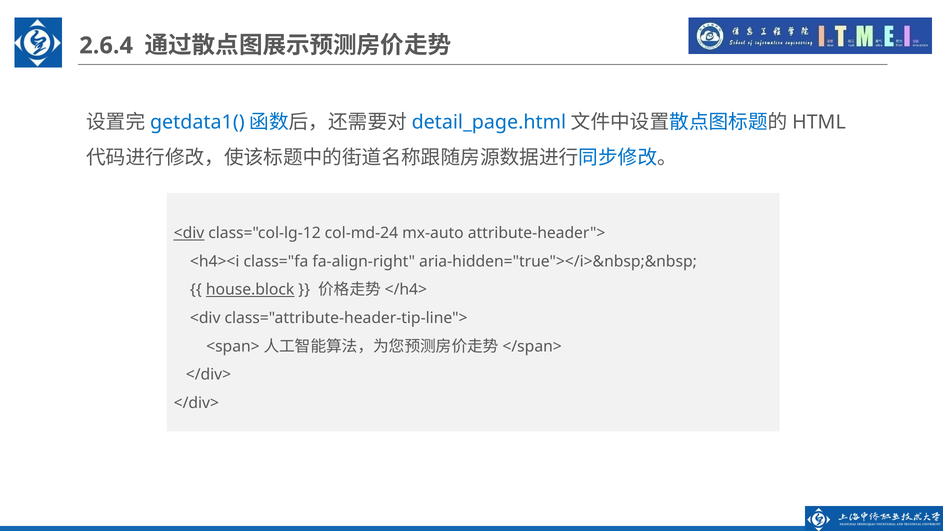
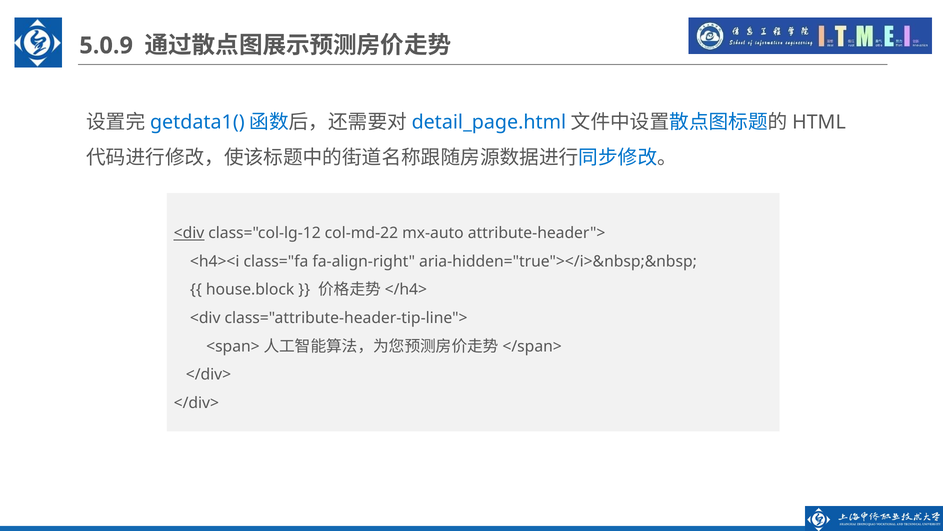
2.6.4: 2.6.4 -> 5.0.9 (106, 46)
col-md-24: col-md-24 -> col-md-22 (361, 233)
house.block underline: present -> none (250, 290)
